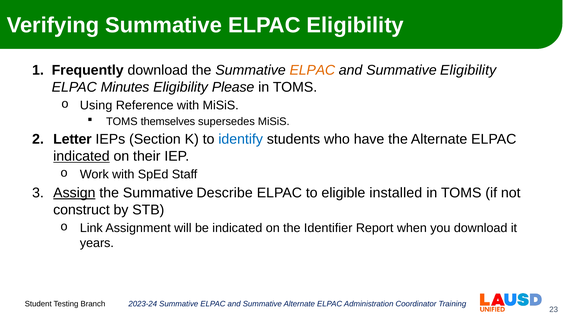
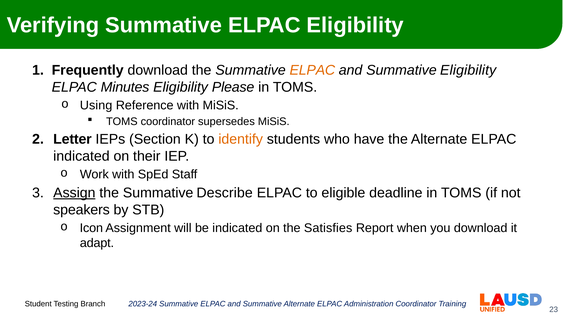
TOMS themselves: themselves -> coordinator (168, 122)
identify colour: blue -> orange (241, 139)
indicated underline: present -> none (81, 156)
installed: installed -> deadline (396, 193)
construct: construct -> speakers (82, 210)
Link: Link -> Icon (91, 228)
Identifier: Identifier -> Satisfies (328, 228)
years: years -> adapt (97, 243)
